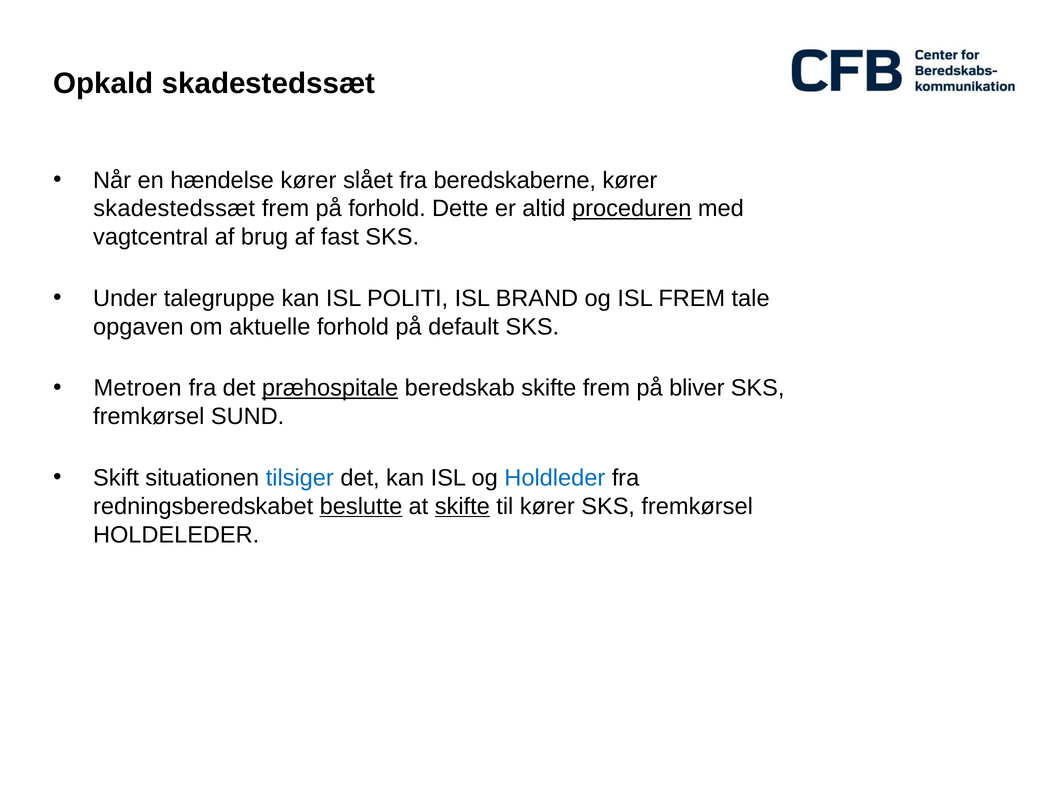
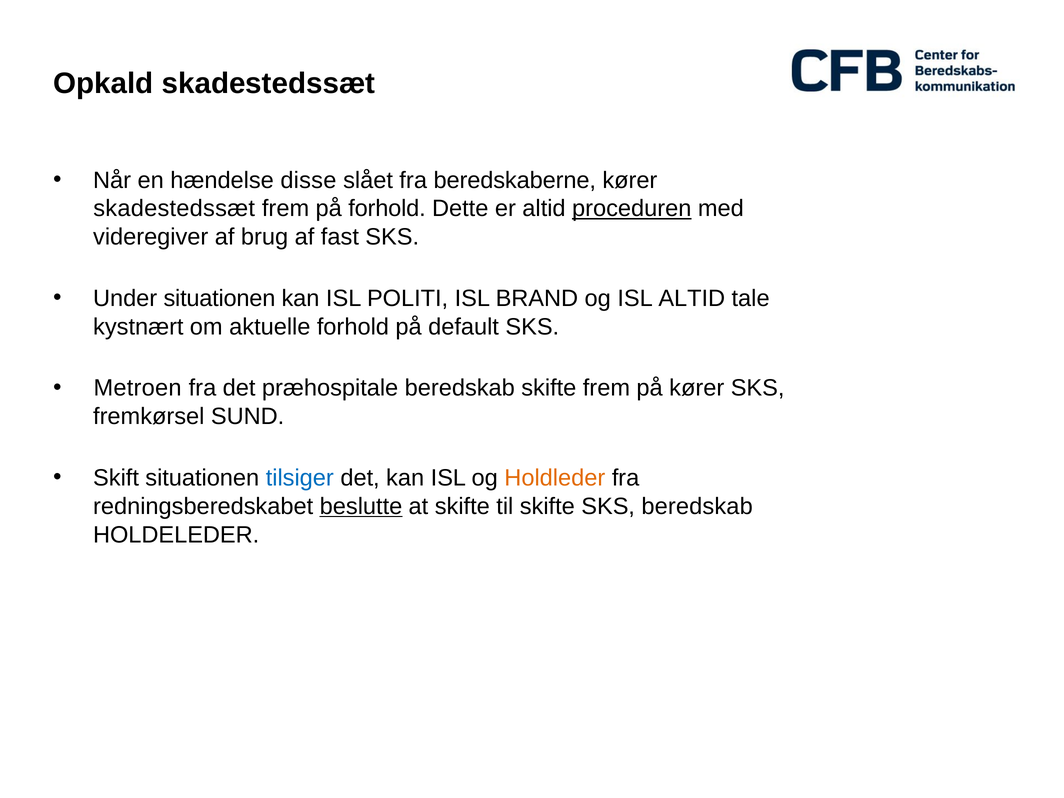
hændelse kører: kører -> disse (308, 180)
vagtcentral: vagtcentral -> videregiver (151, 237)
Under talegruppe: talegruppe -> situationen (219, 298)
ISL FREM: FREM -> ALTID (692, 298)
opgaven: opgaven -> kystnært (138, 327)
præhospitale underline: present -> none (330, 388)
på bliver: bliver -> kører (697, 388)
Holdleder colour: blue -> orange (555, 478)
skifte underline: present -> none (462, 506)
til kører: kører -> skifte (547, 506)
fremkørsel: fremkørsel -> beredskab (697, 506)
